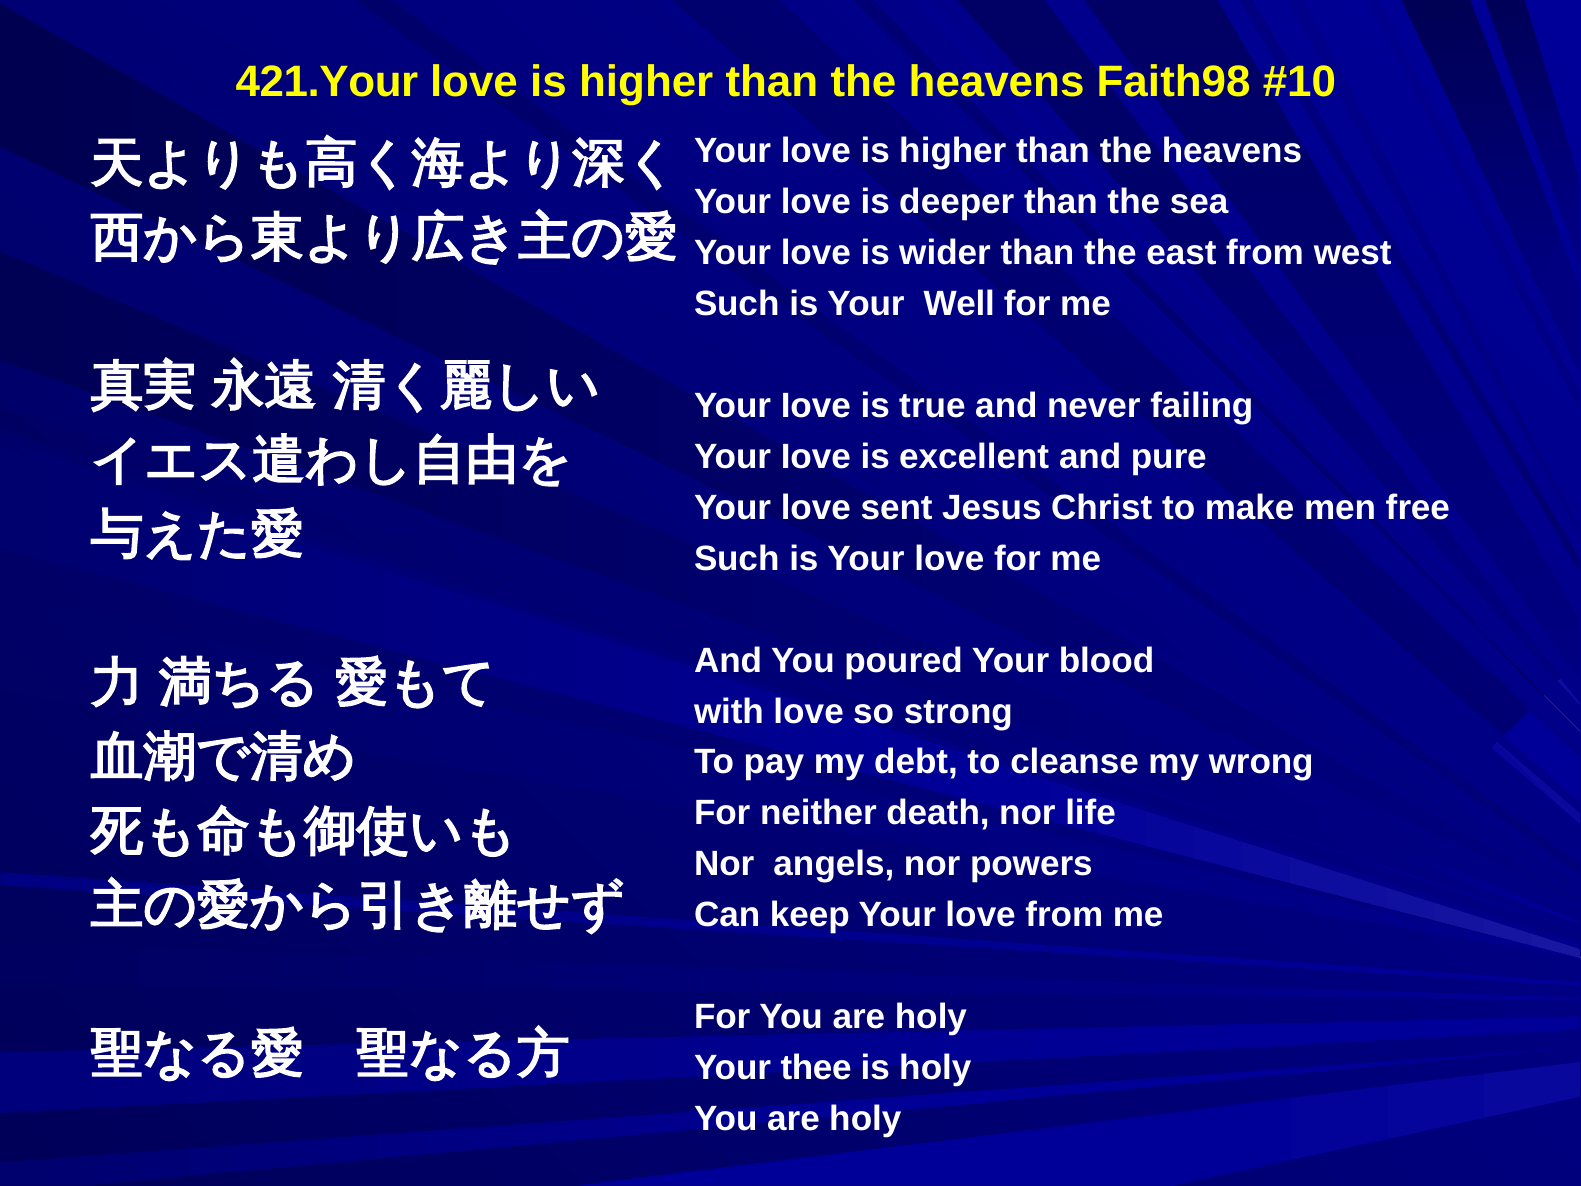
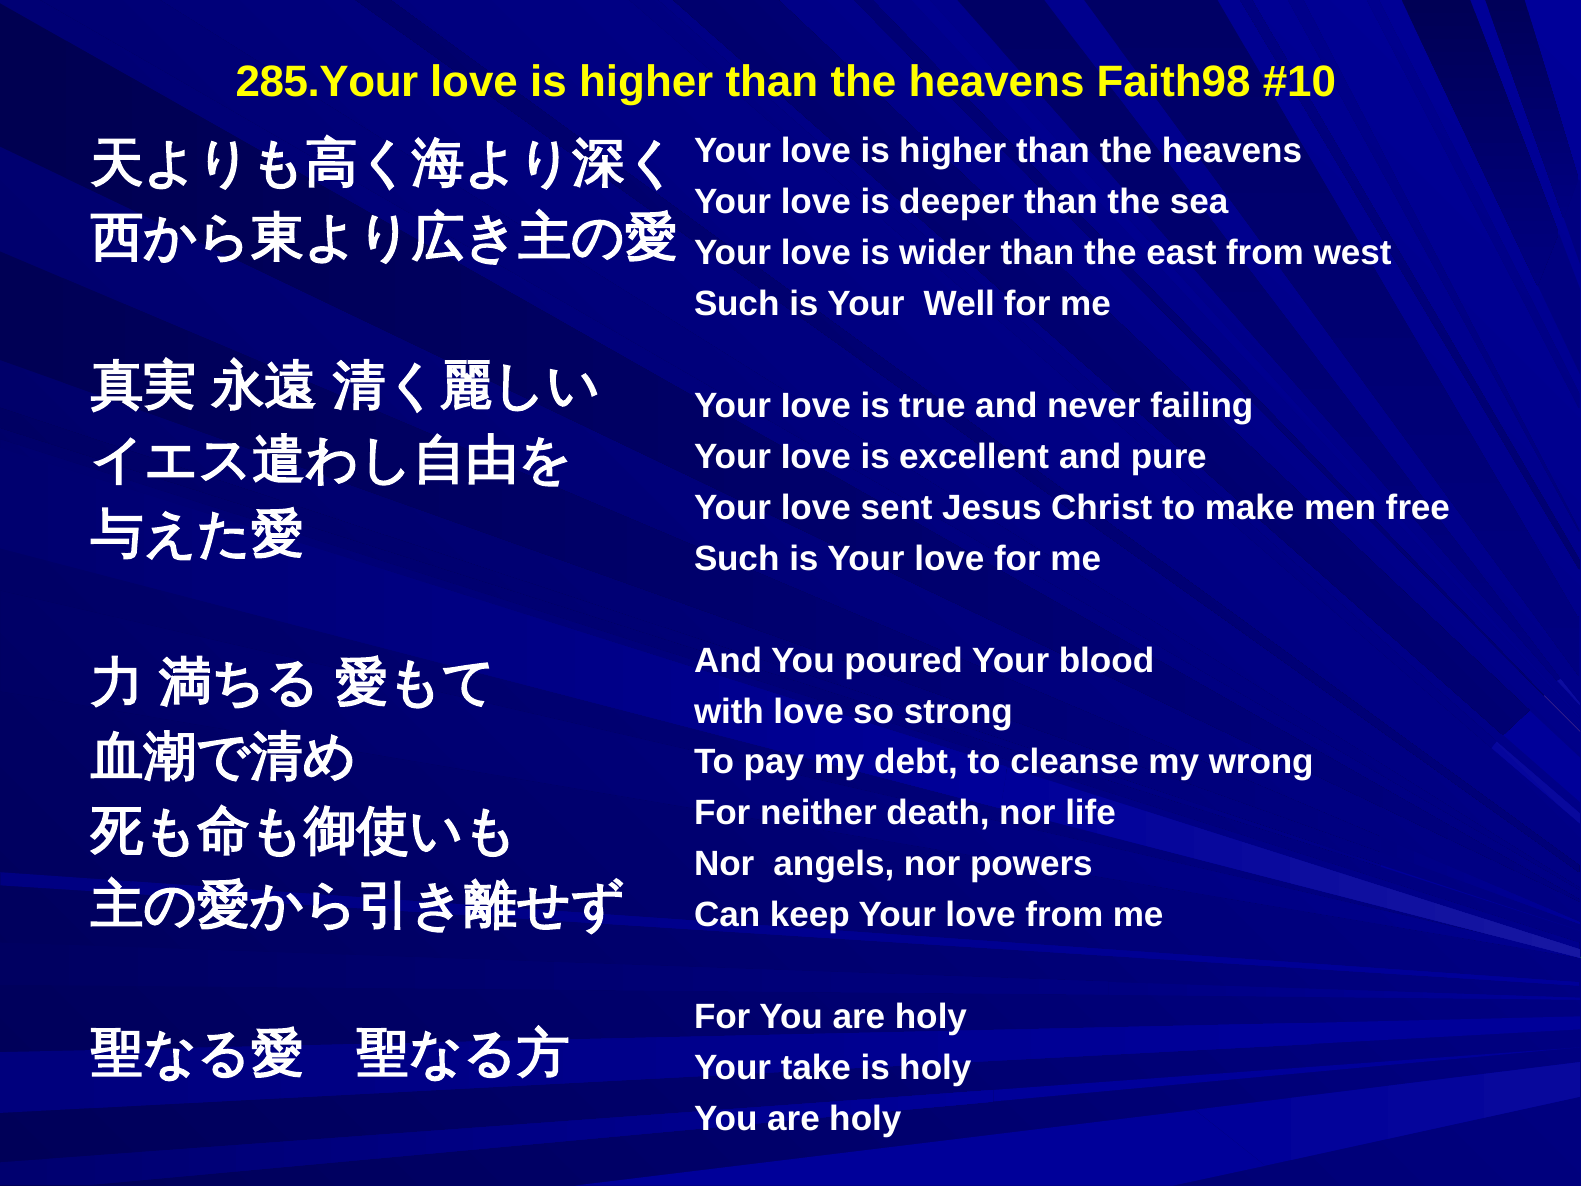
421.Your: 421.Your -> 285.Your (327, 82)
thee: thee -> take (816, 1068)
